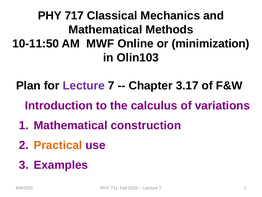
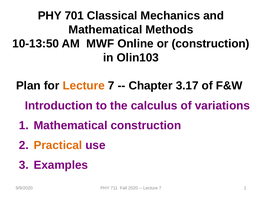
717: 717 -> 701 (74, 16)
10-11:50: 10-11:50 -> 10-13:50 (36, 44)
or minimization: minimization -> construction (211, 44)
Lecture colour: purple -> orange (84, 86)
